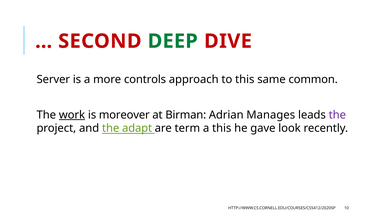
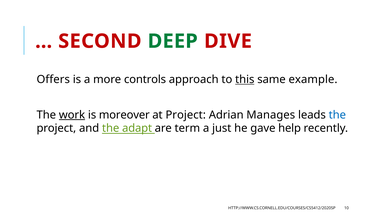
Server: Server -> Offers (53, 79)
this underline: none -> present (245, 79)
common: common -> example (313, 79)
at Birman: Birman -> Project (186, 115)
the colour: purple -> blue (337, 115)
a this: this -> just (222, 128)
look: look -> help (290, 128)
